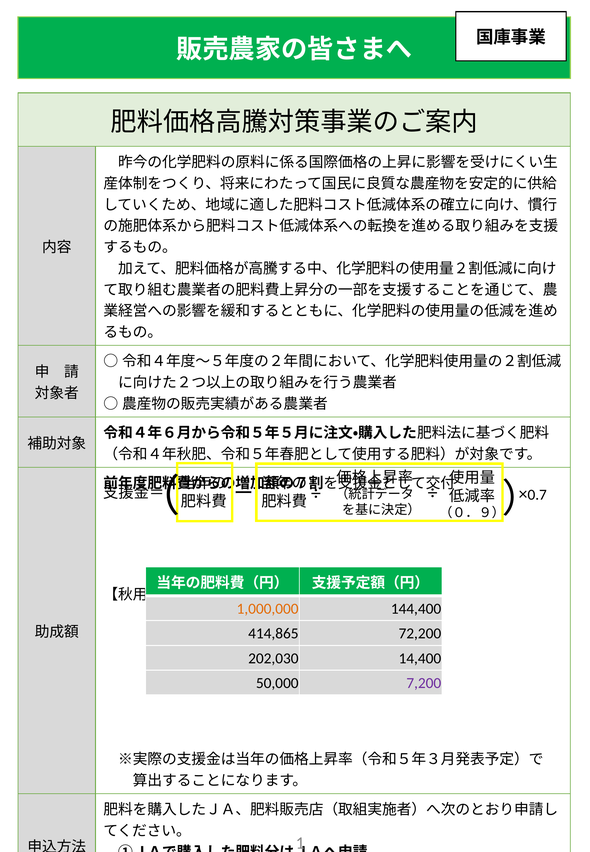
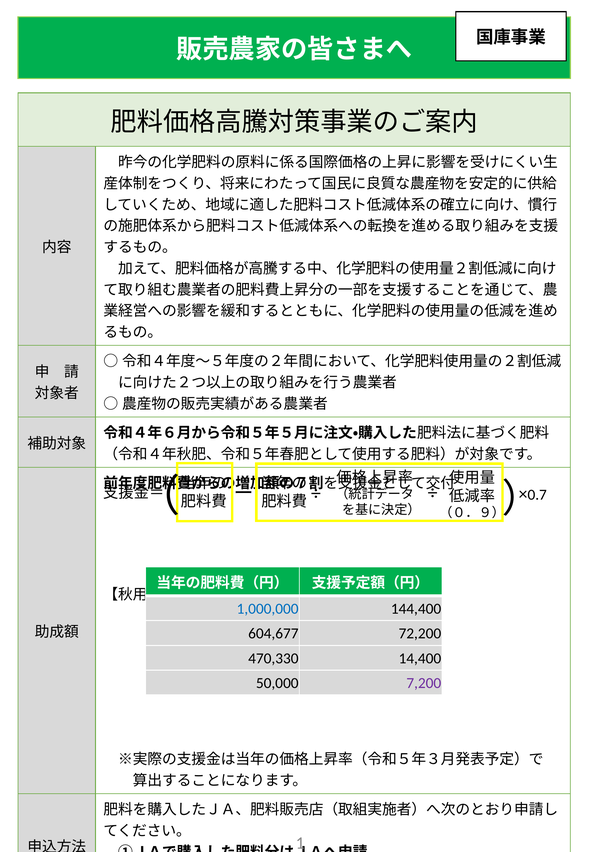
1,000,000 colour: orange -> blue (268, 609)
414,865: 414,865 -> 604,677 (273, 634)
202,030: 202,030 -> 470,330 (273, 659)
